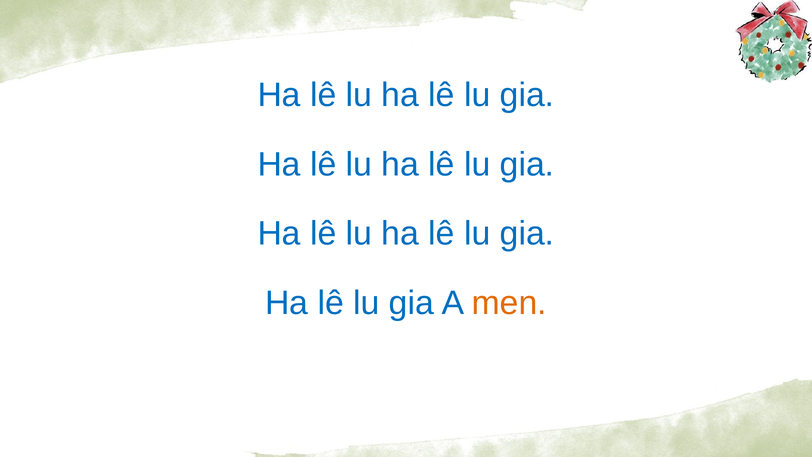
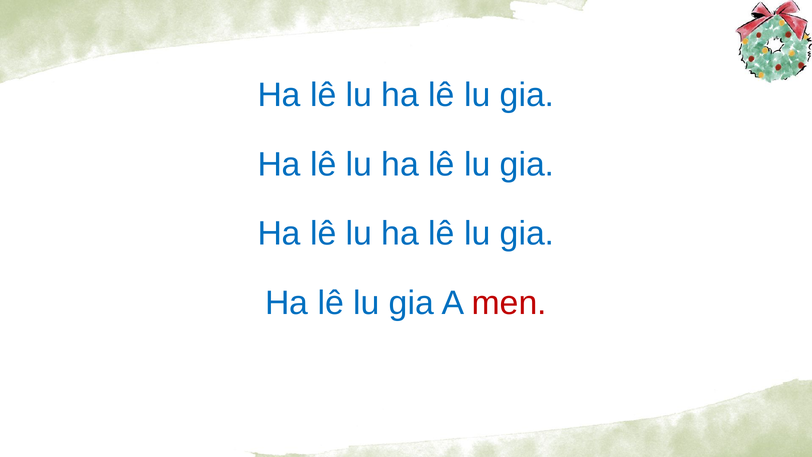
men colour: orange -> red (509, 303)
